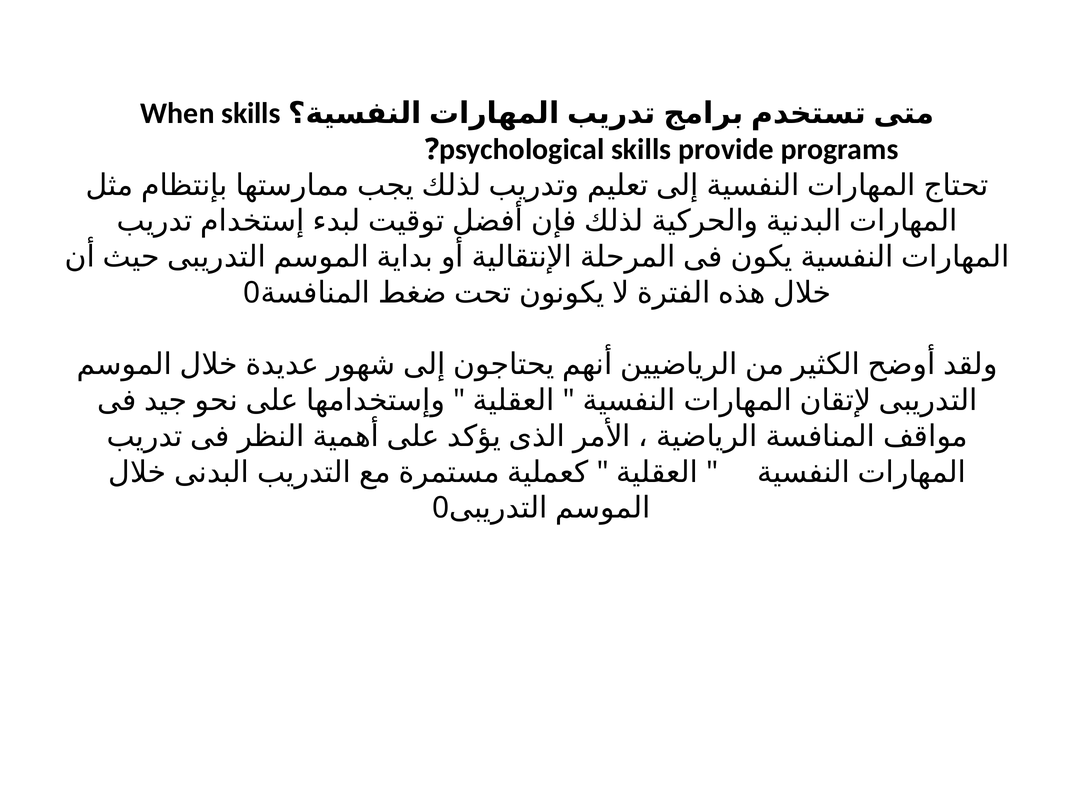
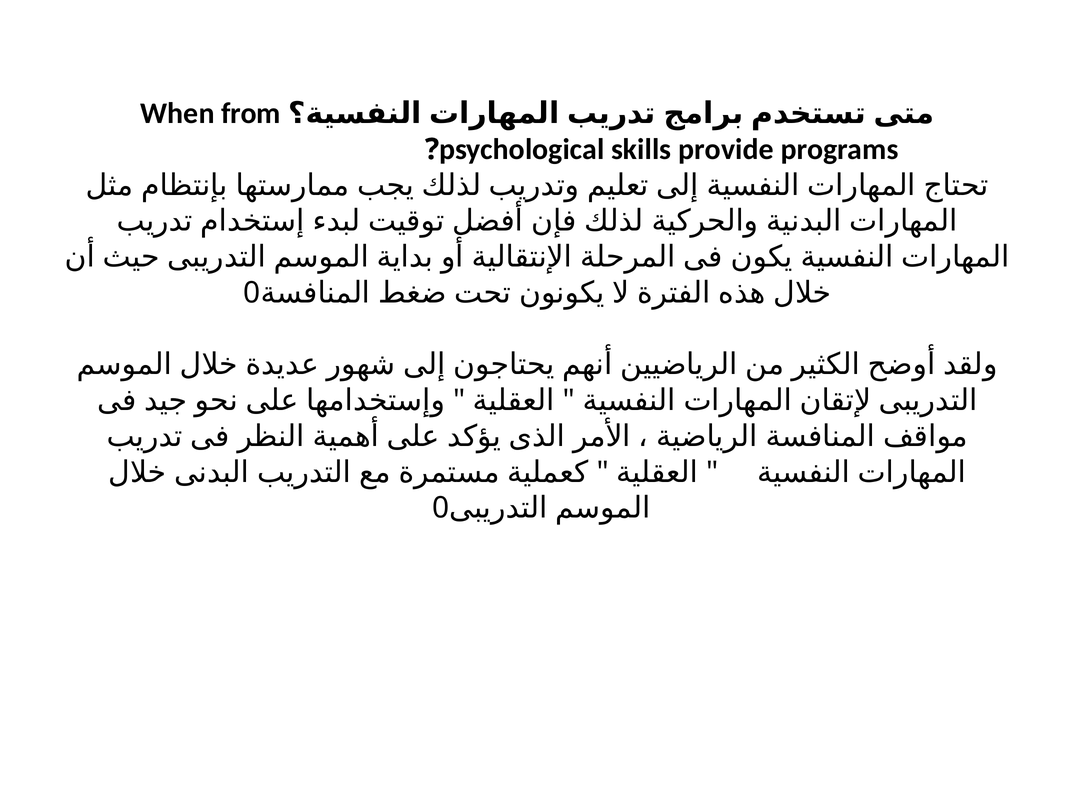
When skills: skills -> from (251, 114)
